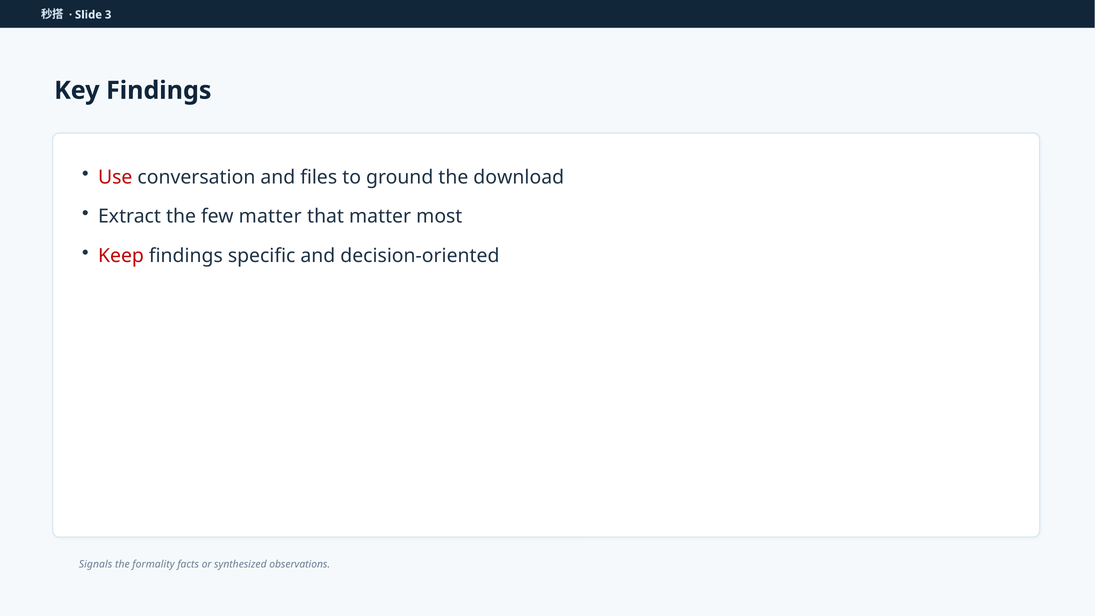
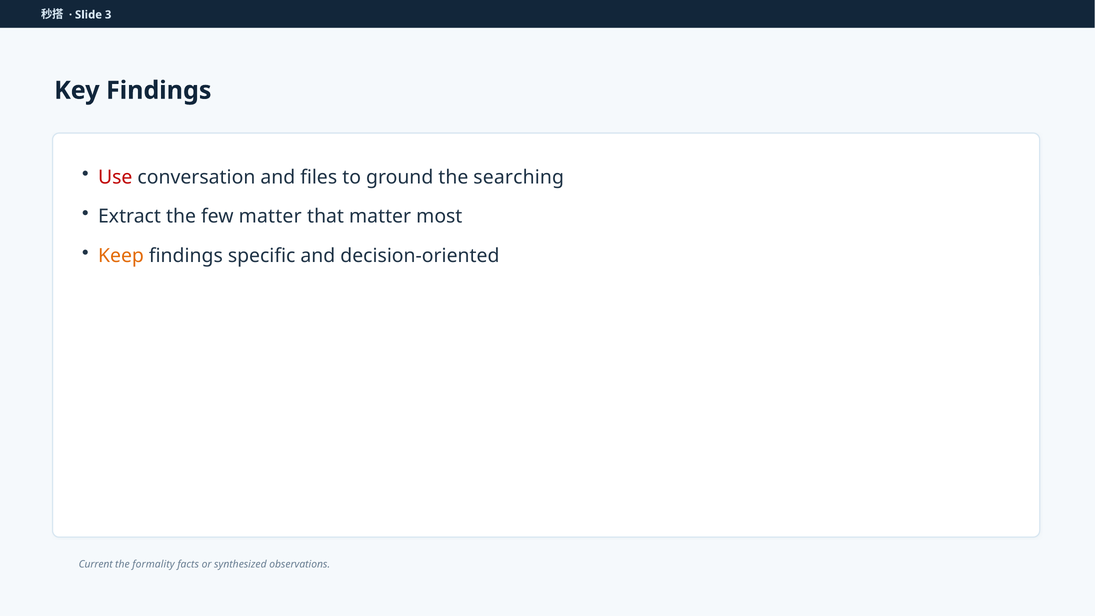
download: download -> searching (519, 177)
Keep colour: red -> orange (121, 256)
Signals: Signals -> Current (96, 564)
